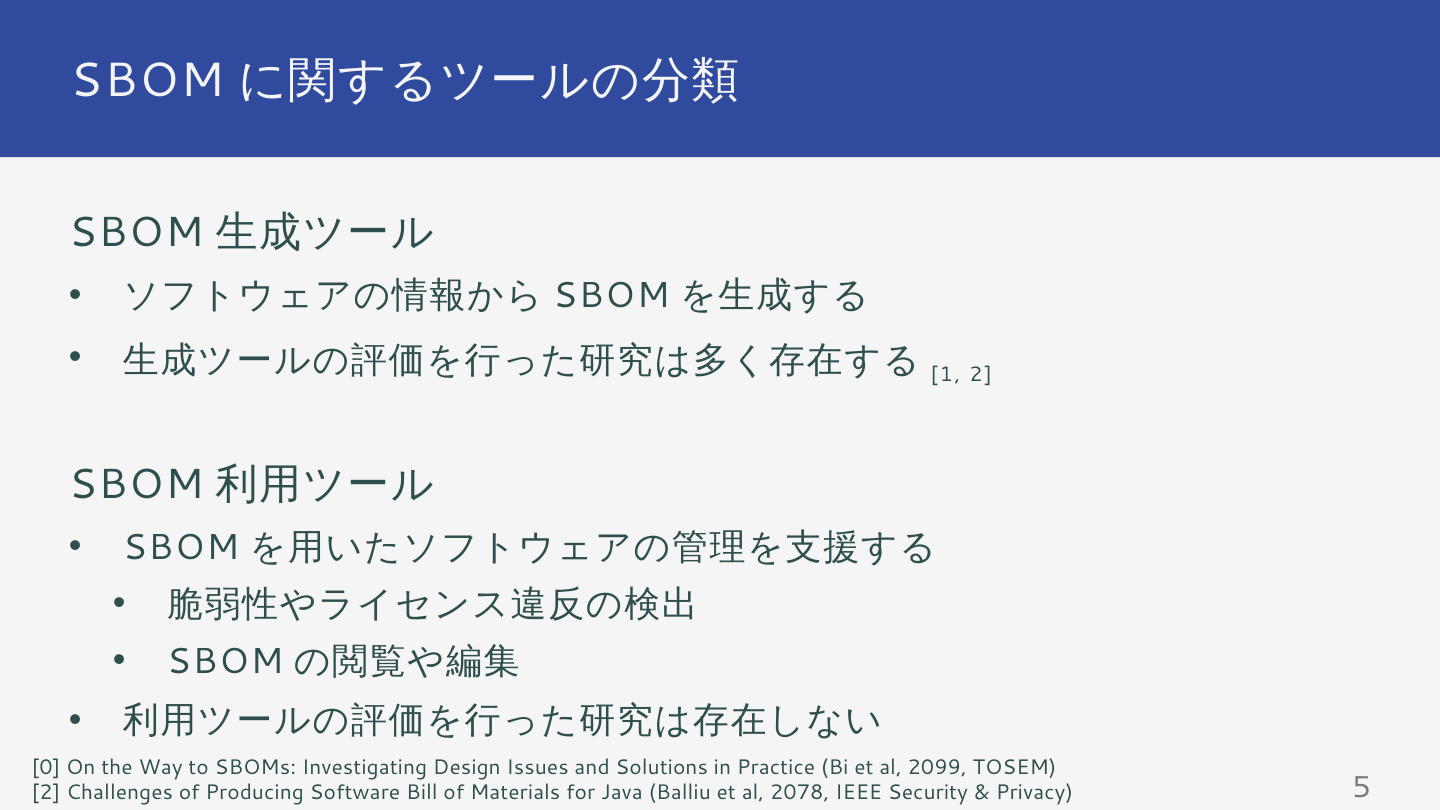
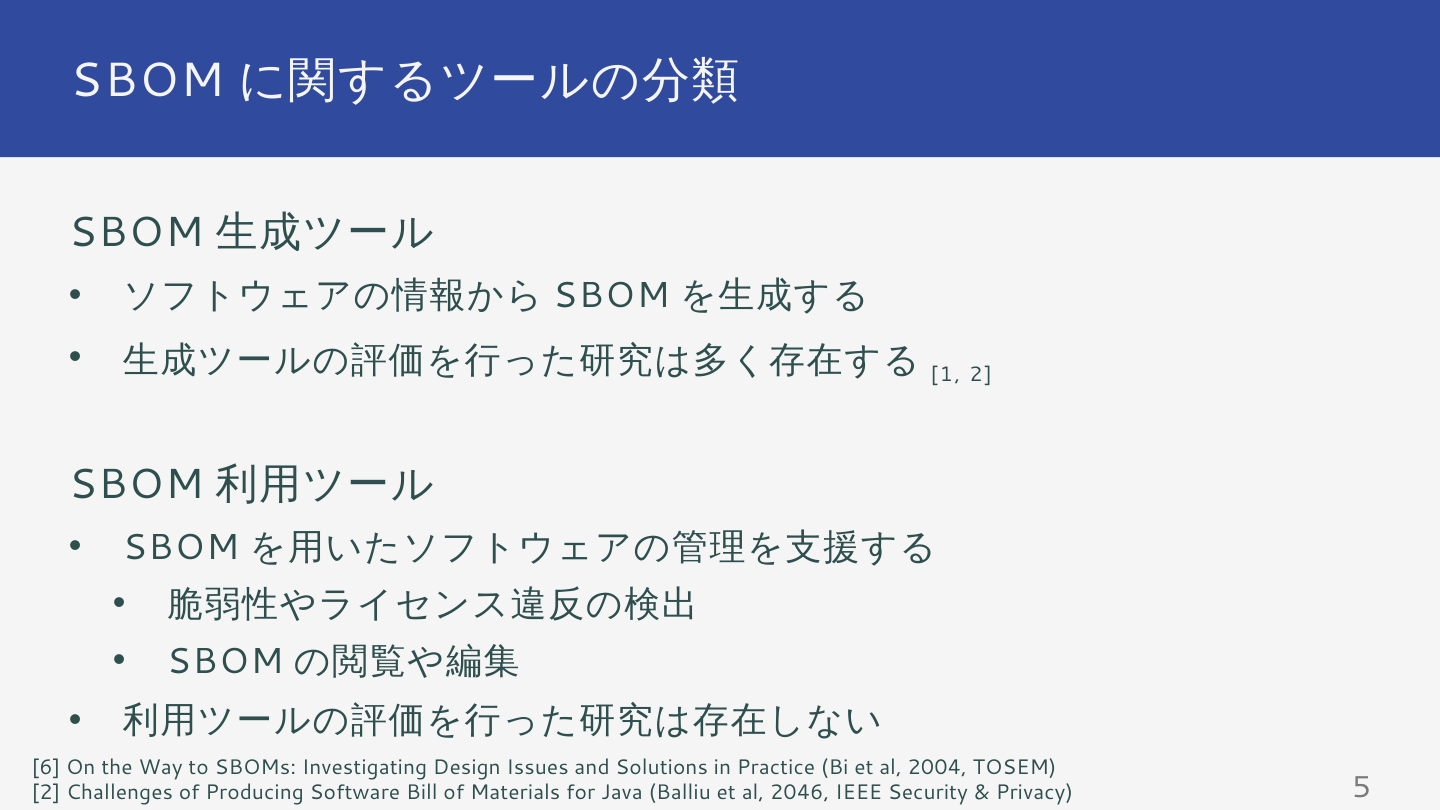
0: 0 -> 6 (46, 768)
2099: 2099 -> 2004 (937, 768)
2078: 2078 -> 2046 (800, 793)
